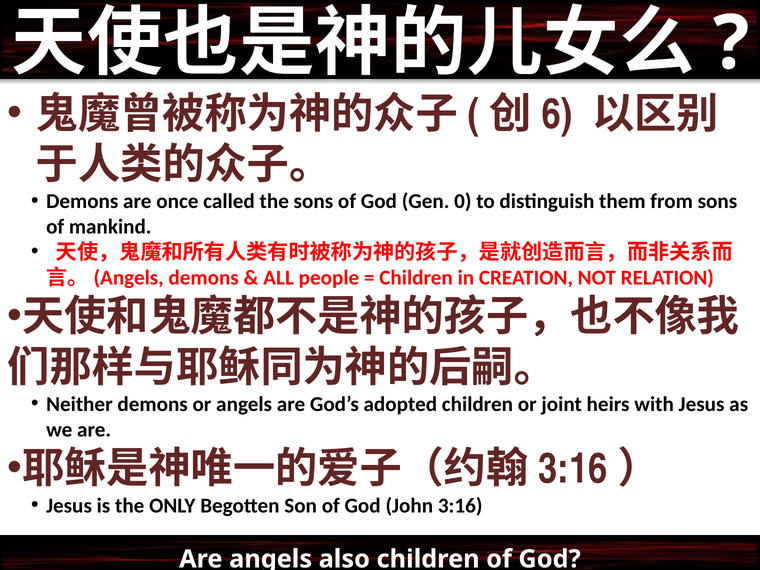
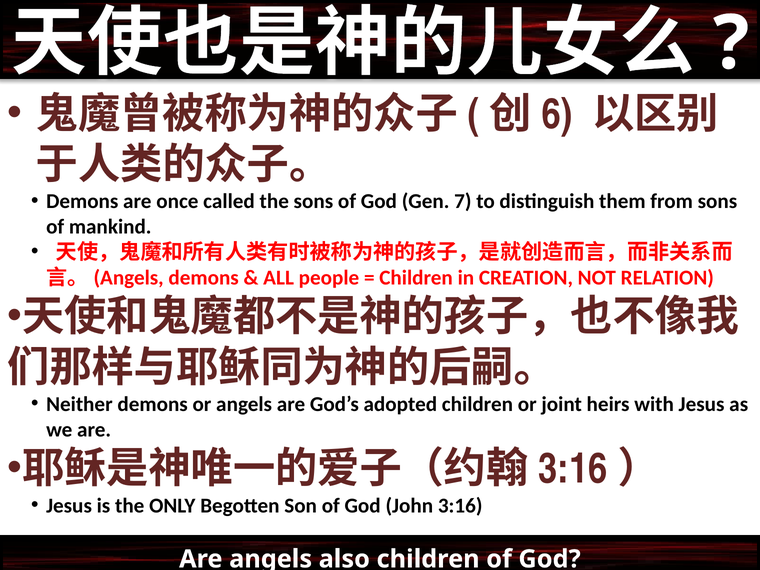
0: 0 -> 7 (463, 202)
